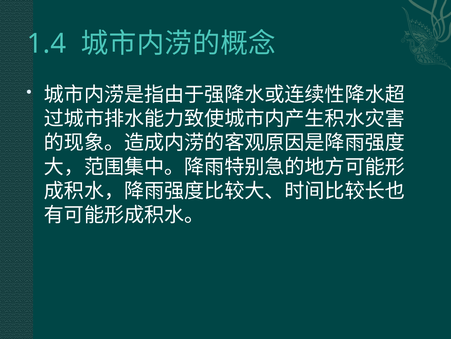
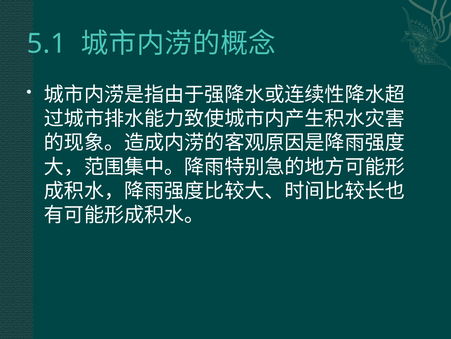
1.4: 1.4 -> 5.1 (47, 44)
